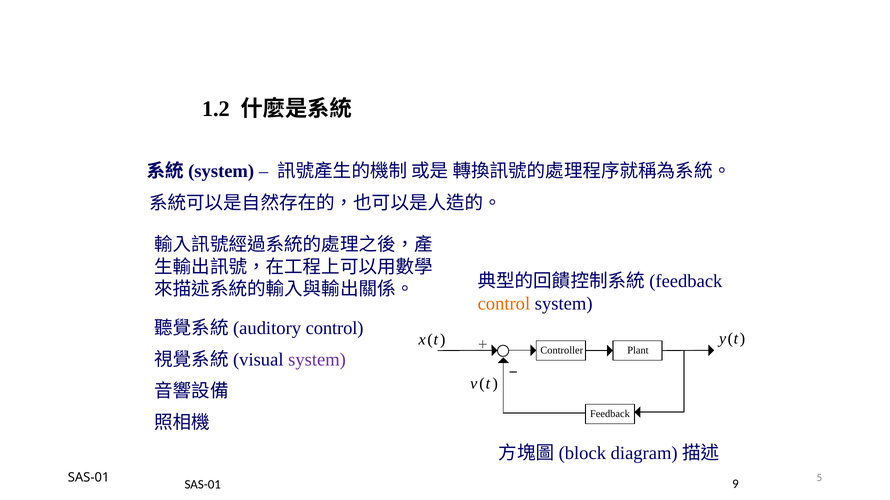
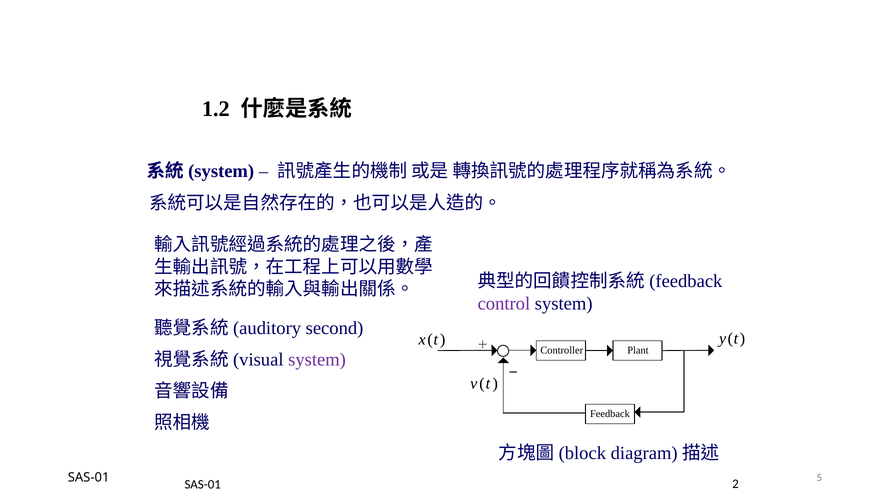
control colour: orange -> purple (504, 304)
control: control -> second (335, 329)
9: 9 -> 2 (736, 485)
